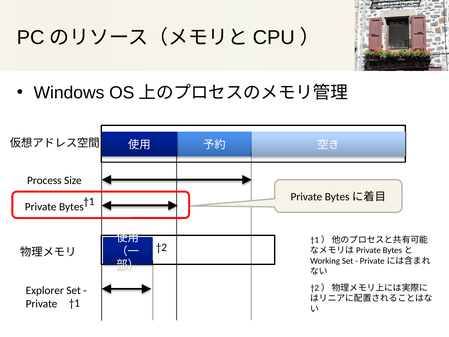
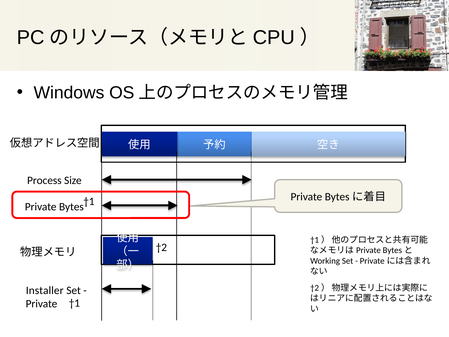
Explorer: Explorer -> Installer (45, 290)
